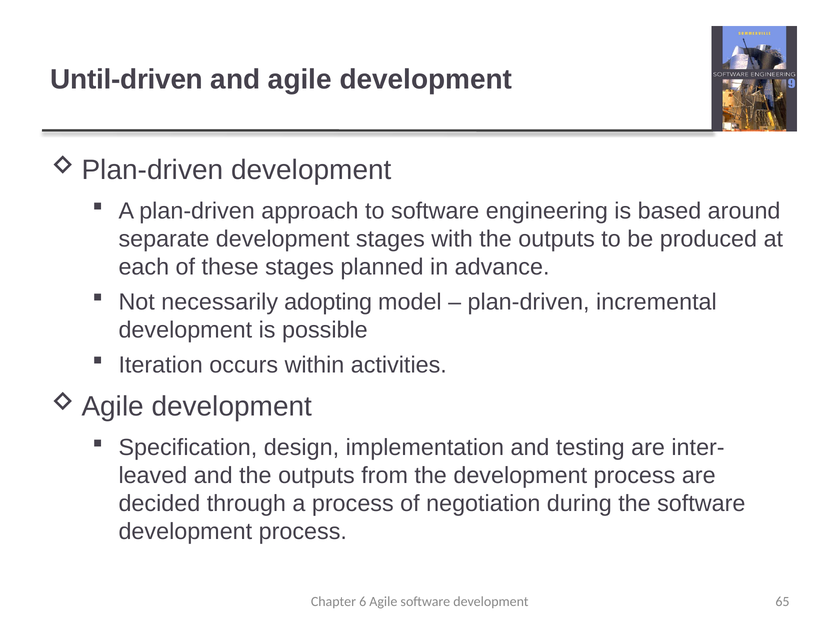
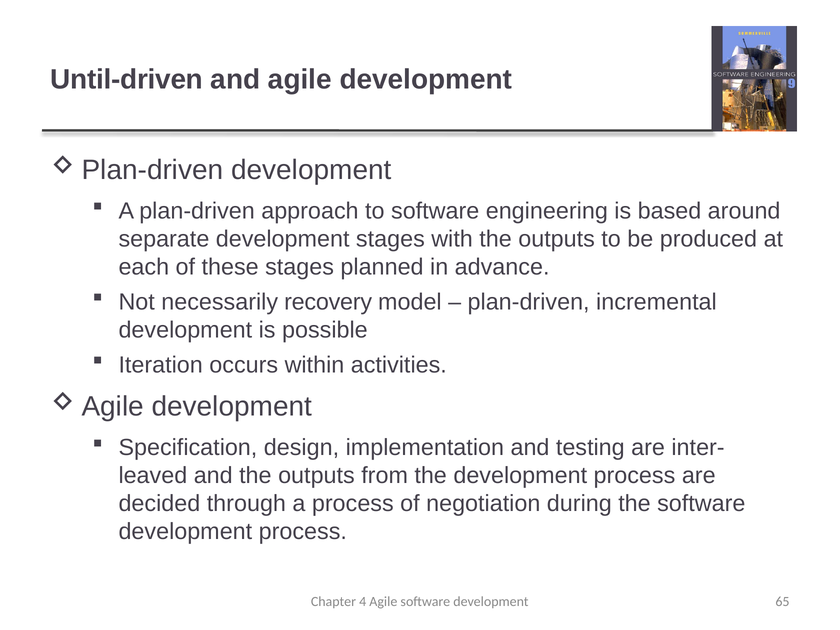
adopting: adopting -> recovery (328, 302)
6: 6 -> 4 (363, 602)
